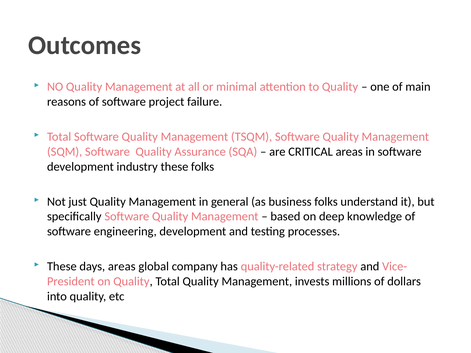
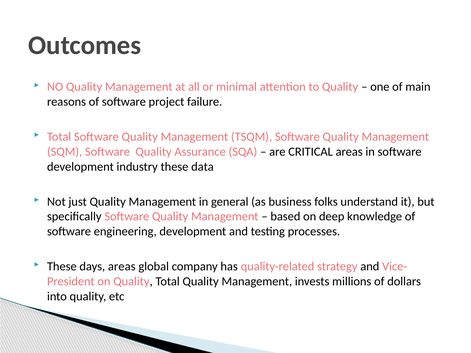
these folks: folks -> data (202, 167)
